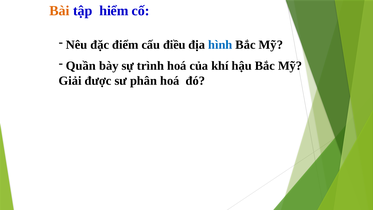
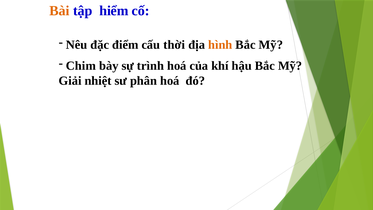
điều: điều -> thời (174, 45)
hình colour: blue -> orange (220, 45)
Quần: Quần -> Chim (81, 66)
được: được -> nhiệt (98, 81)
